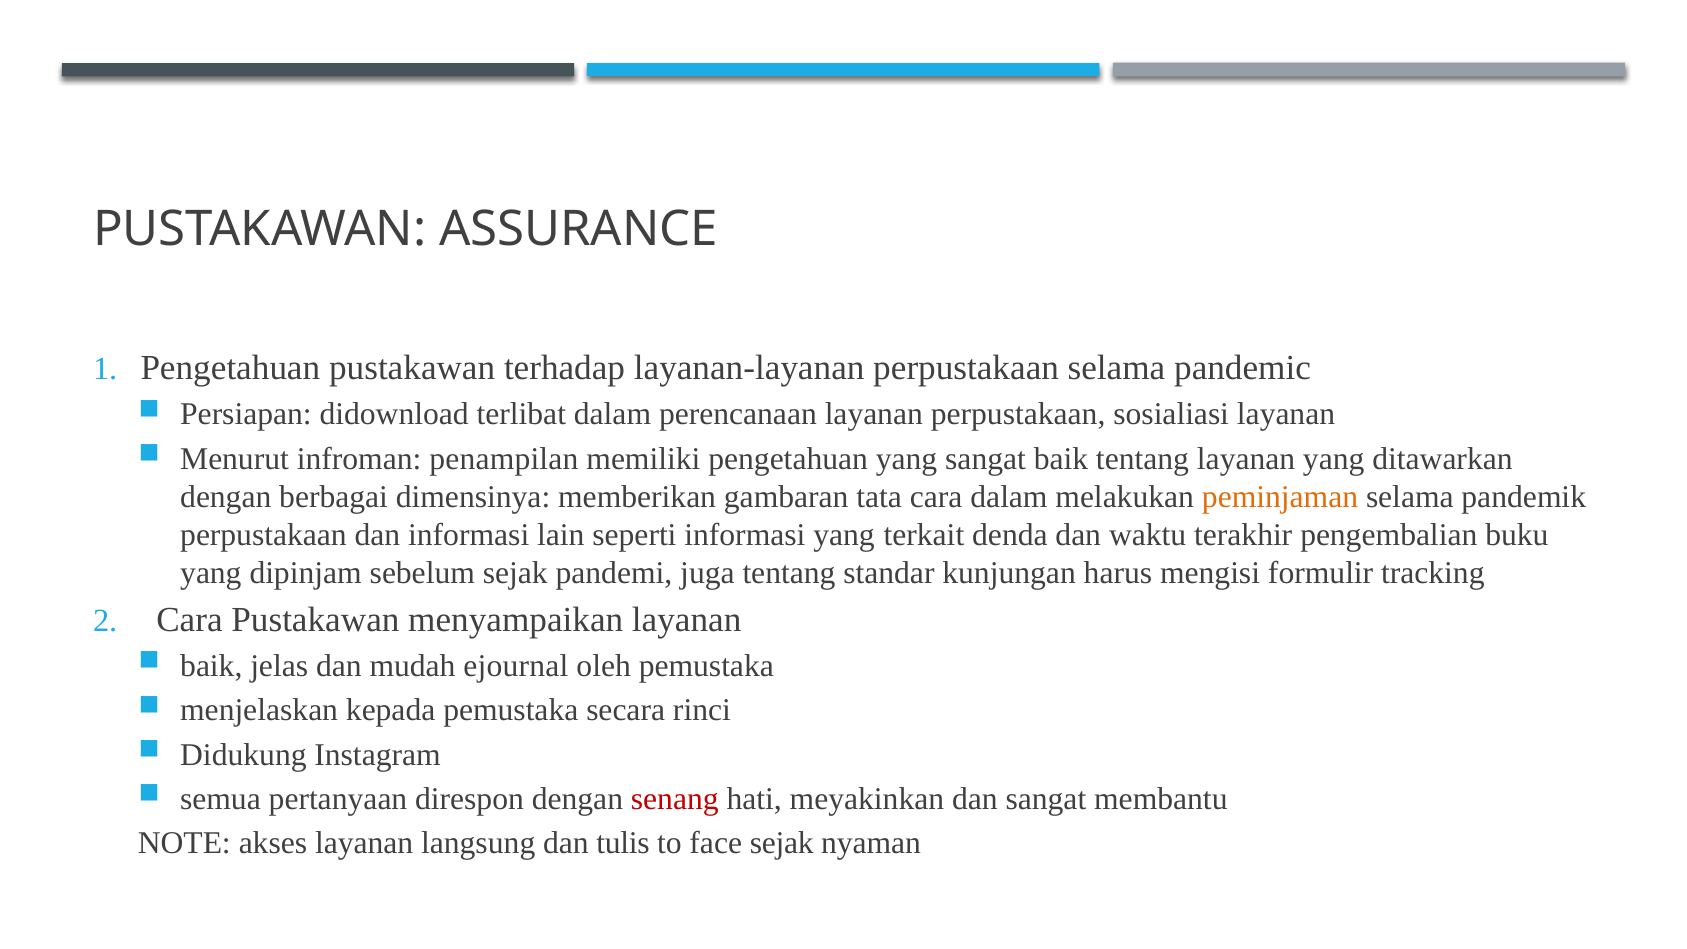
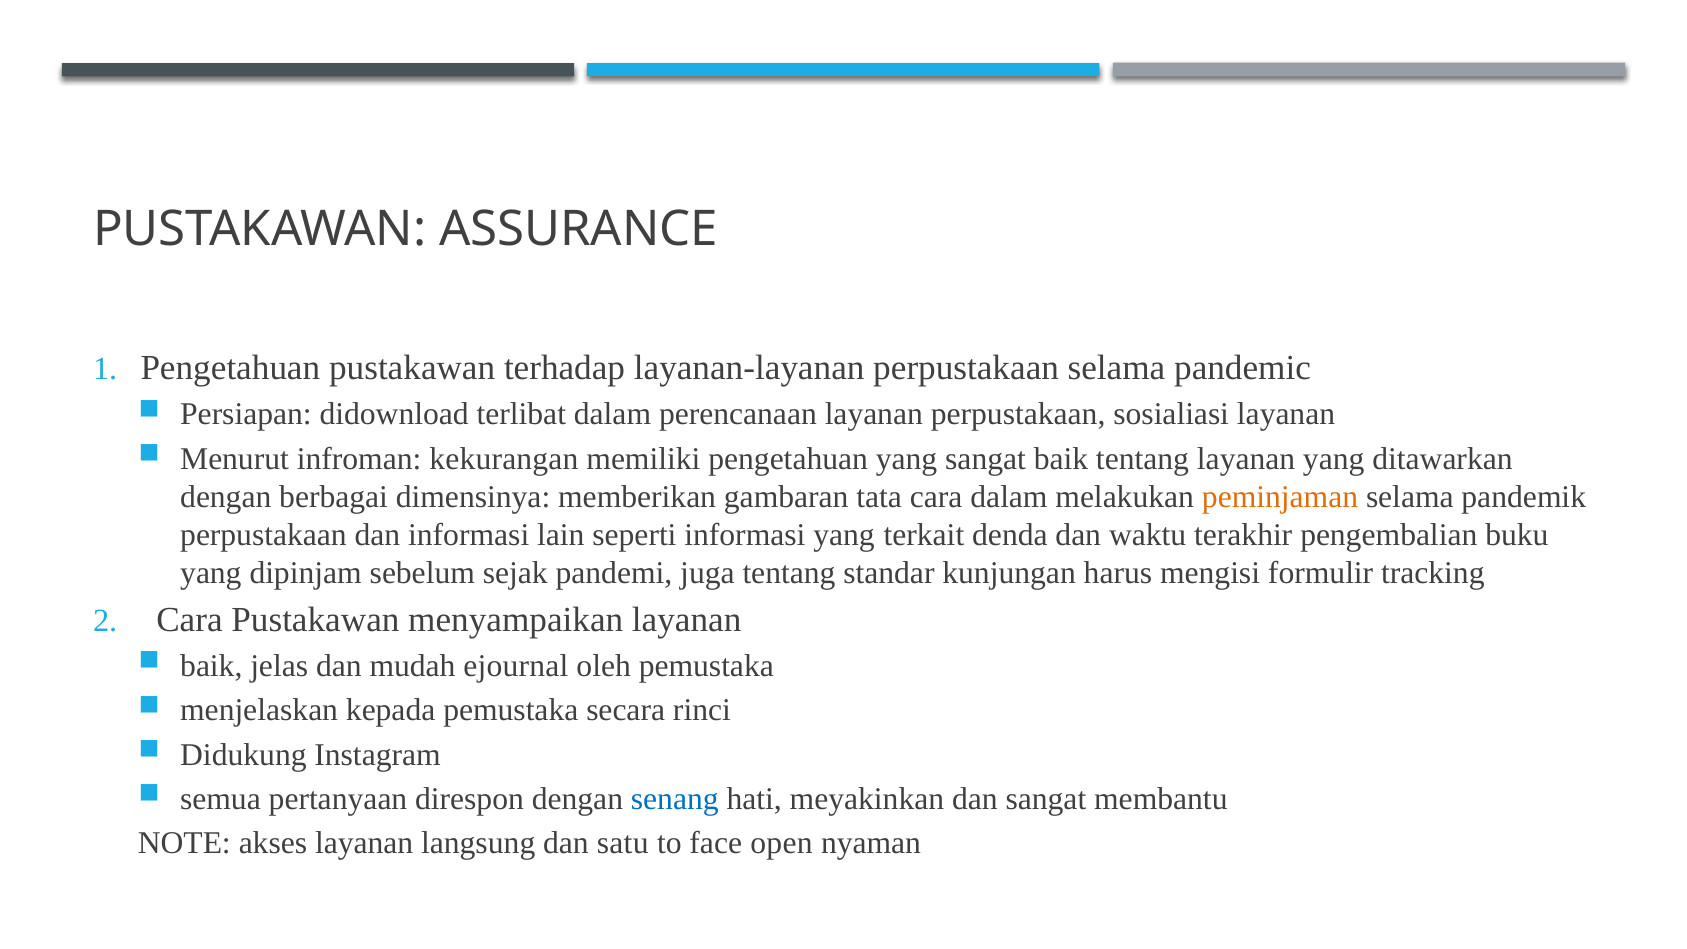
penampilan: penampilan -> kekurangan (504, 459)
senang colour: red -> blue (675, 799)
tulis: tulis -> satu (623, 843)
face sejak: sejak -> open (781, 843)
